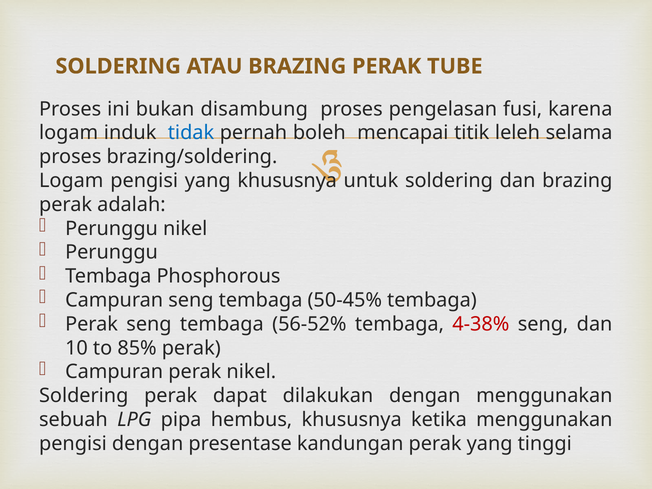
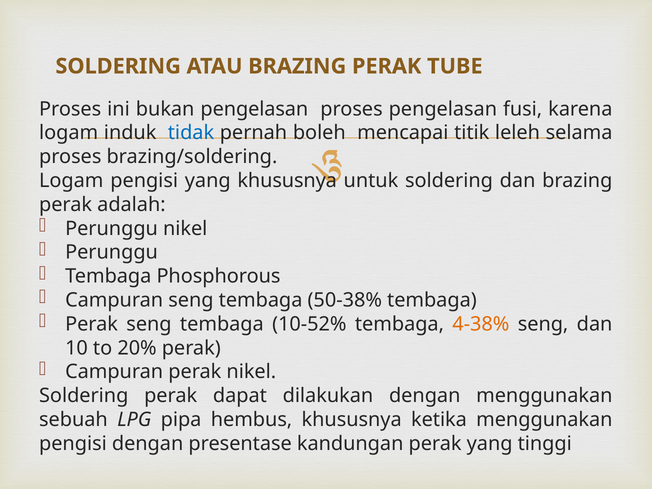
bukan disambung: disambung -> pengelasan (254, 109)
50-45%: 50-45% -> 50-38% (345, 300)
56-52%: 56-52% -> 10-52% (309, 324)
4-38% colour: red -> orange (481, 324)
85%: 85% -> 20% (137, 348)
